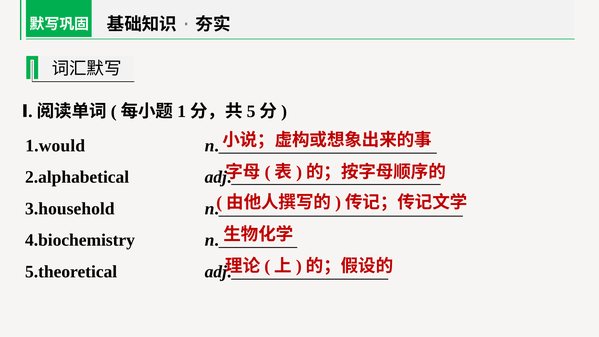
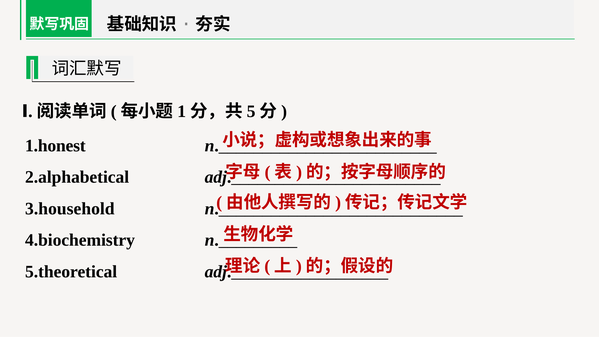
1.would: 1.would -> 1.honest (55, 146)
